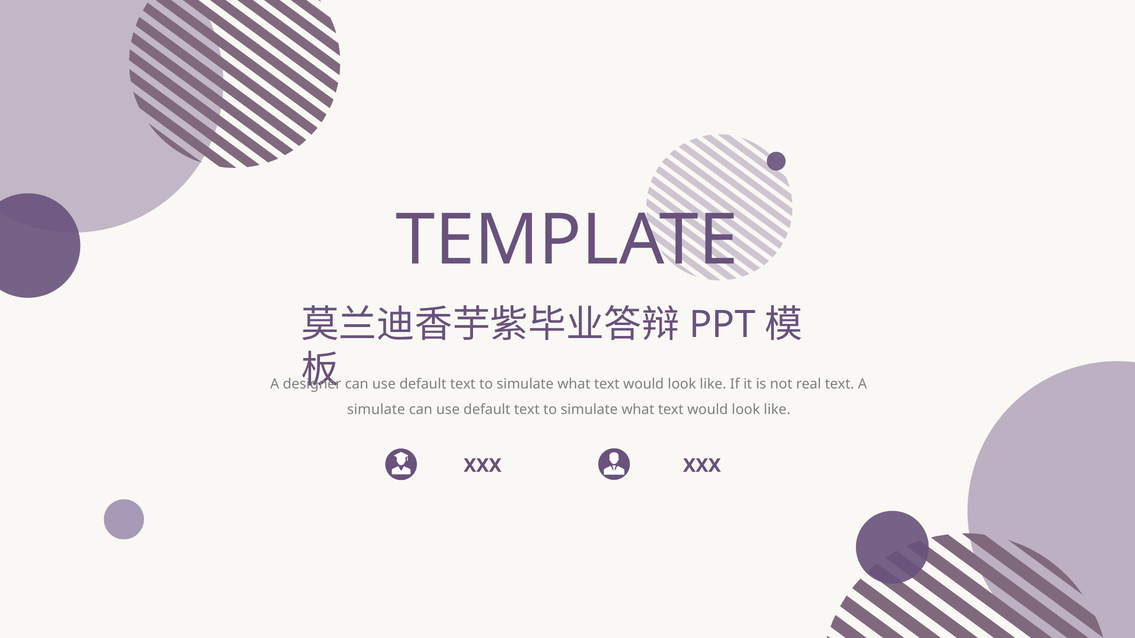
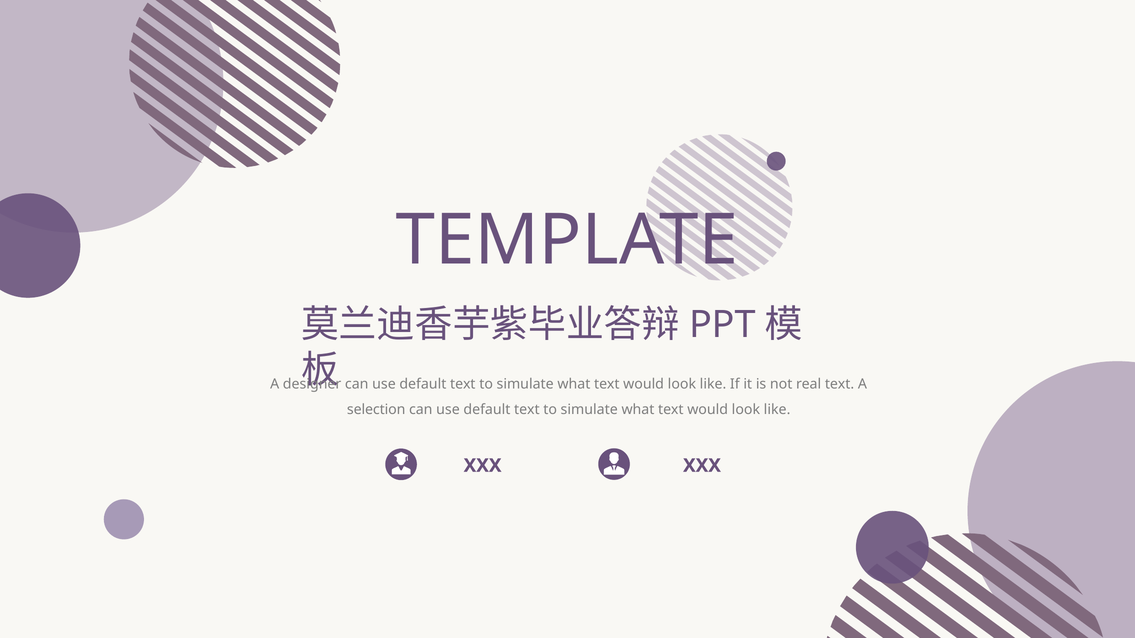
simulate: simulate -> selection (376, 410)
